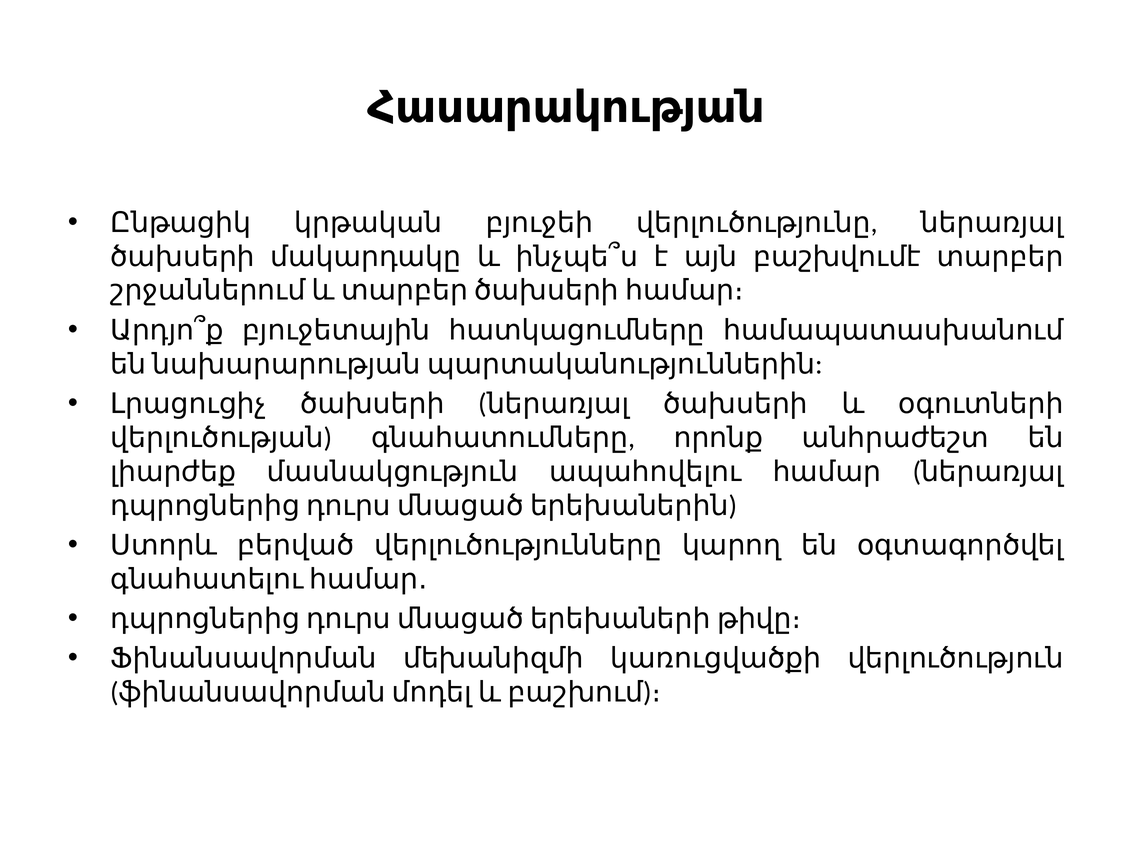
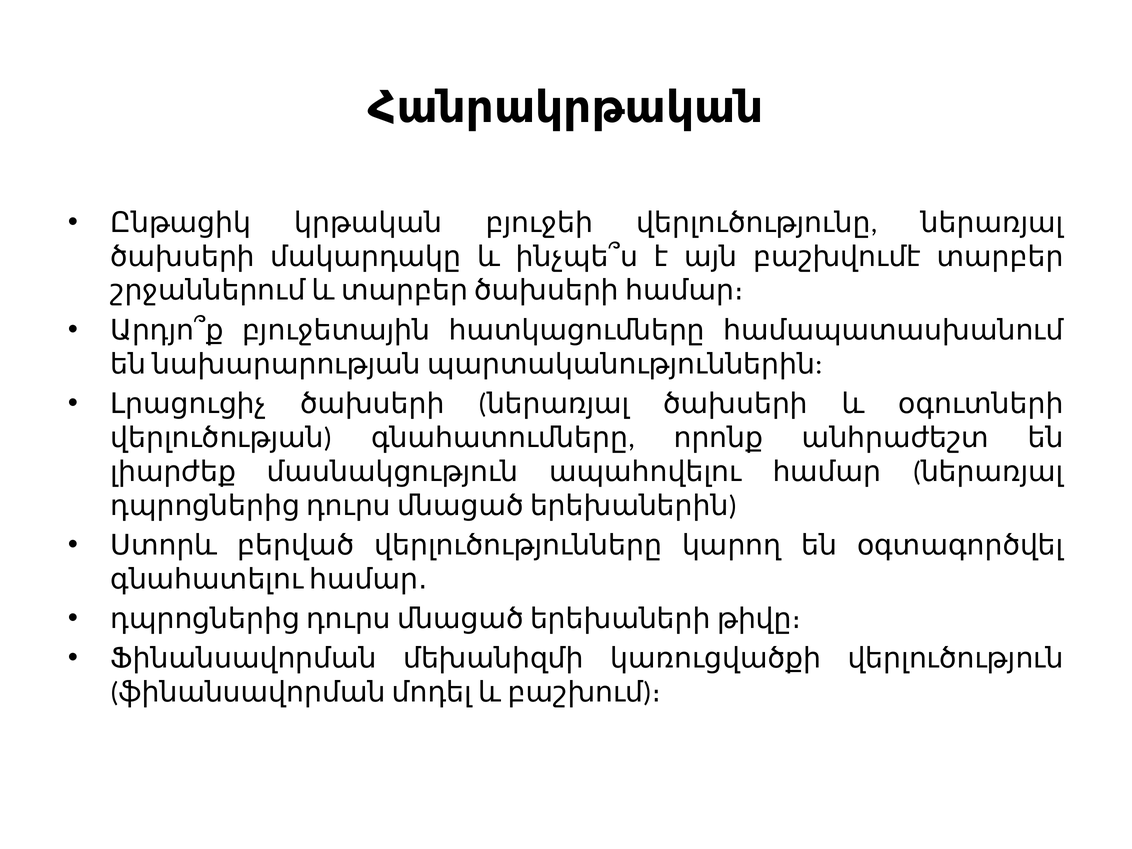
Հասարակության: Հասարակության -> Հանրակրթական (566, 108)
